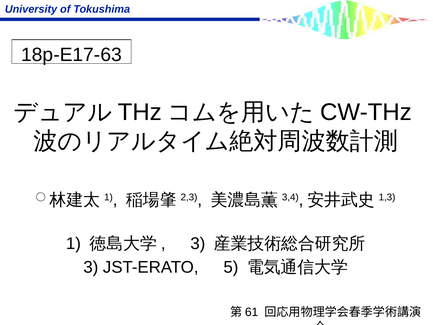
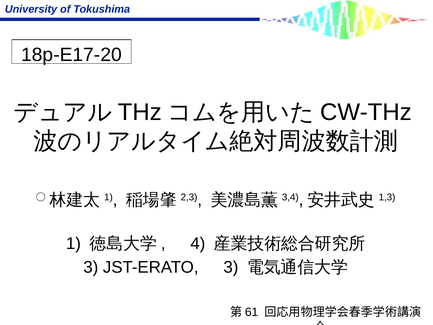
18p-E17-63: 18p-E17-63 -> 18p-E17-20 (72, 55)
3: 3 -> 4 (198, 243)
JST-ERATO 5: 5 -> 3 (231, 267)
